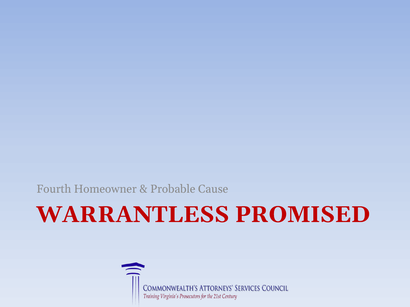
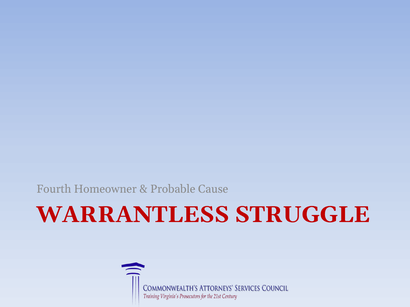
PROMISED: PROMISED -> STRUGGLE (302, 215)
